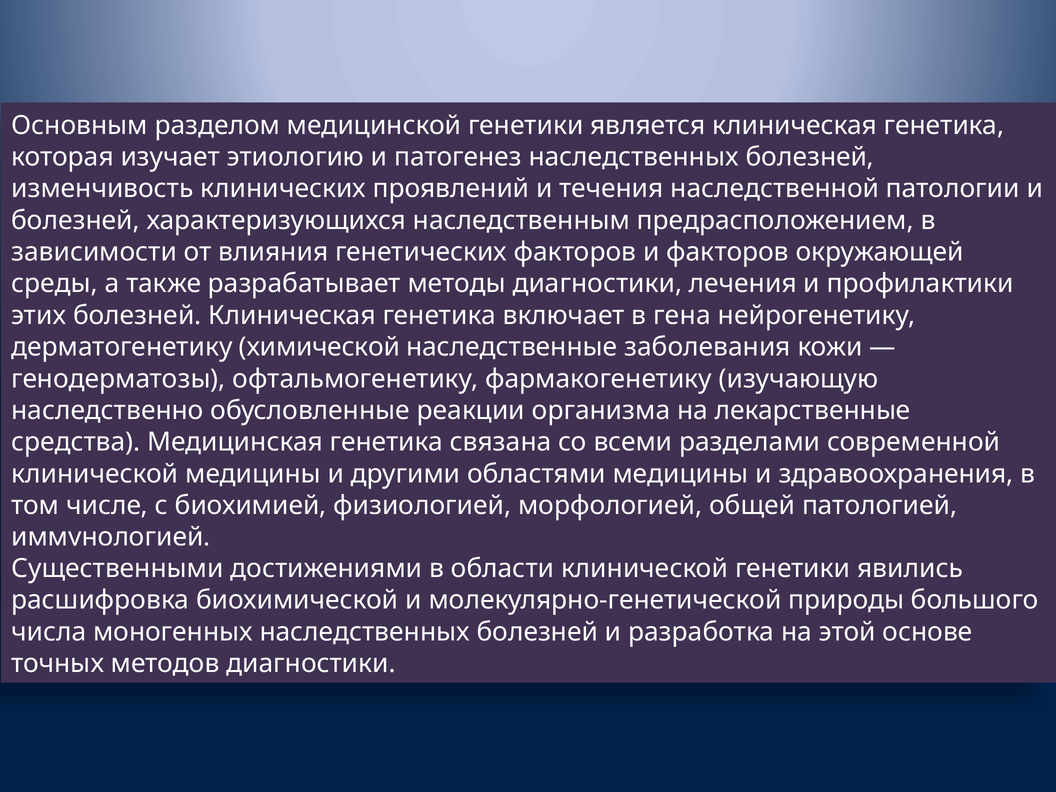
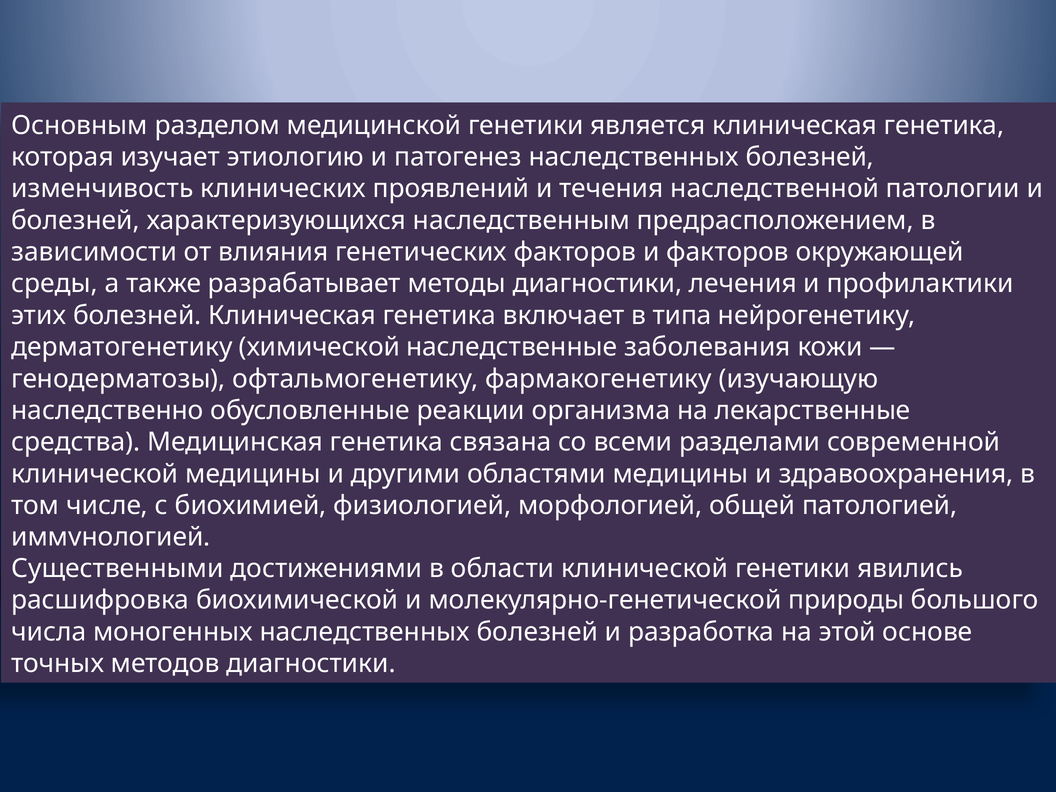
гена: гена -> типа (682, 315)
